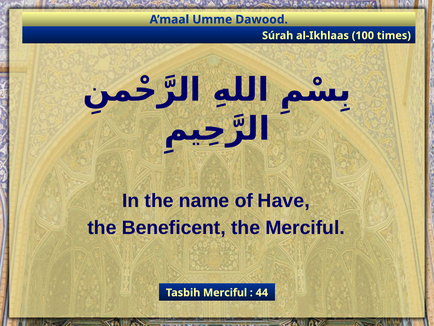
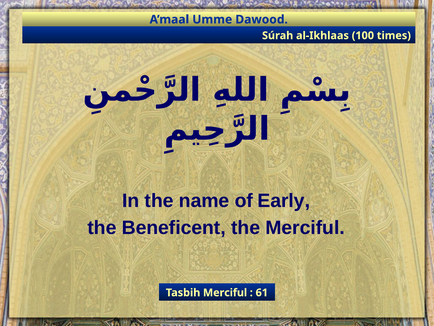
Have: Have -> Early (284, 200)
44: 44 -> 61 (262, 292)
